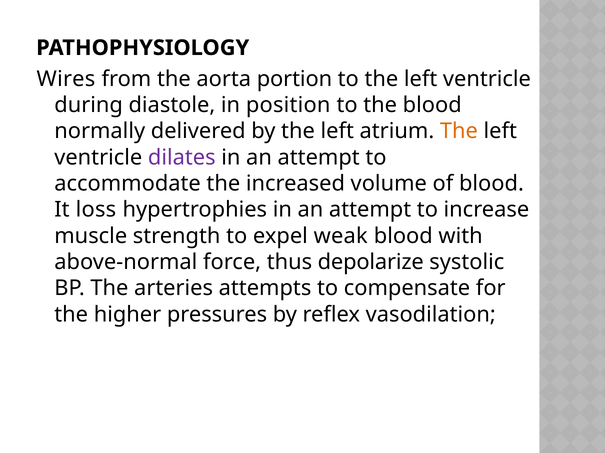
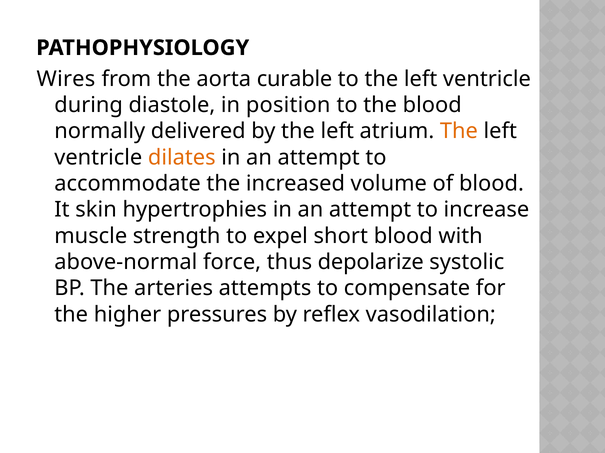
portion: portion -> curable (295, 79)
dilates colour: purple -> orange (182, 158)
loss: loss -> skin (96, 210)
weak: weak -> short (341, 236)
